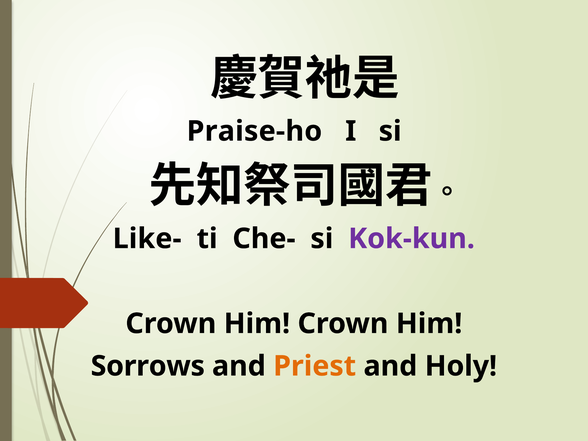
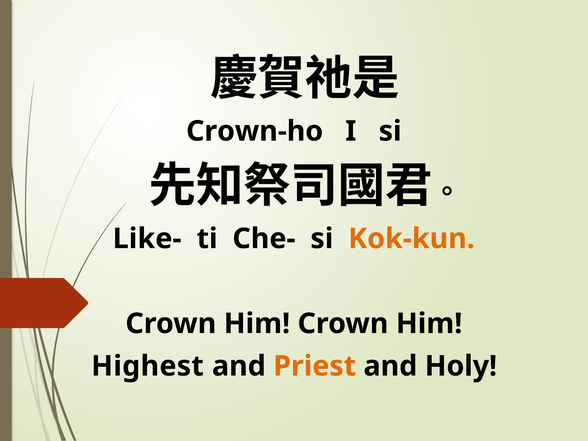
Praise-ho: Praise-ho -> Crown-ho (255, 131)
Kok-kun colour: purple -> orange (412, 239)
Sorrows: Sorrows -> Highest (147, 366)
